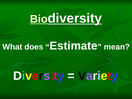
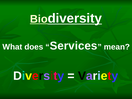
Estimate: Estimate -> Services (74, 46)
